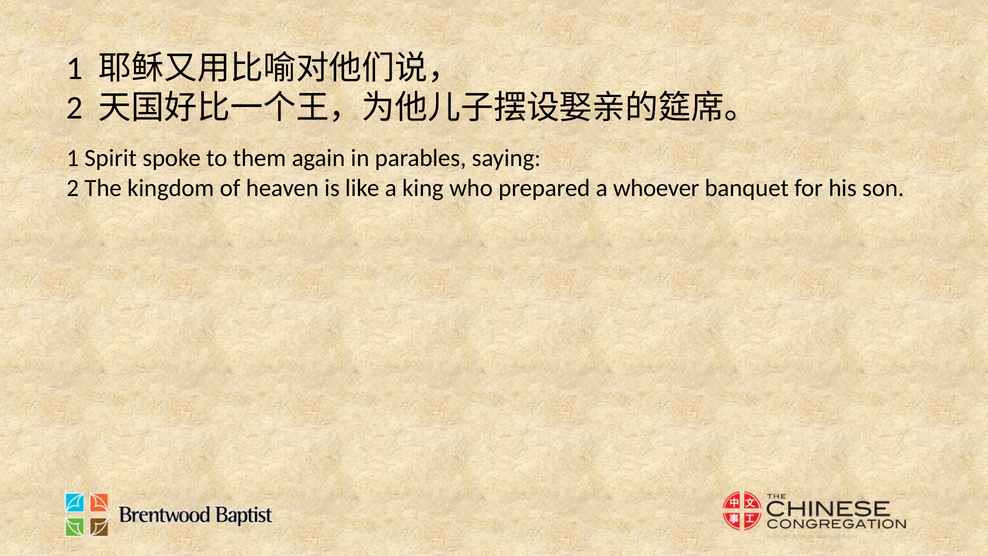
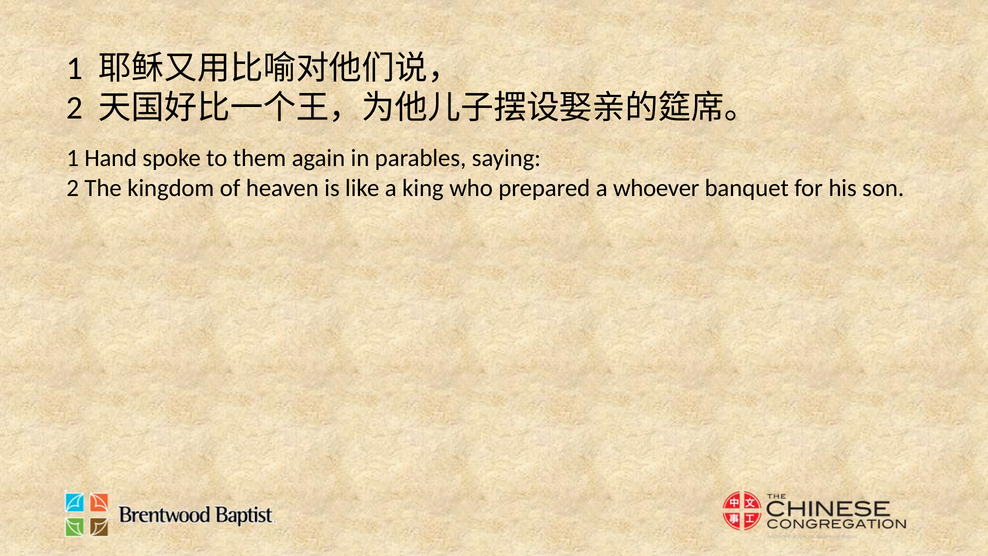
Spirit: Spirit -> Hand (111, 158)
